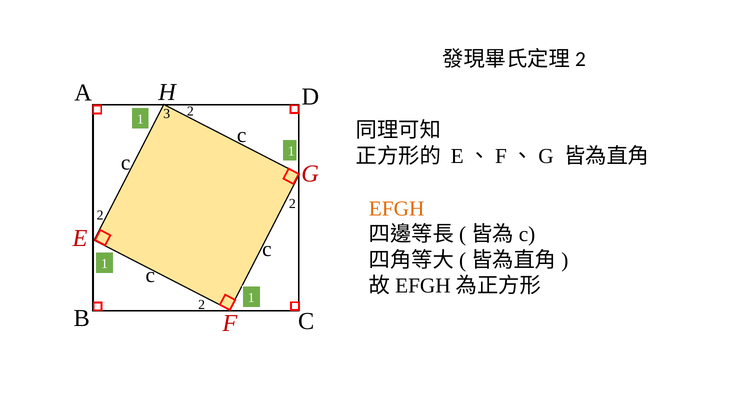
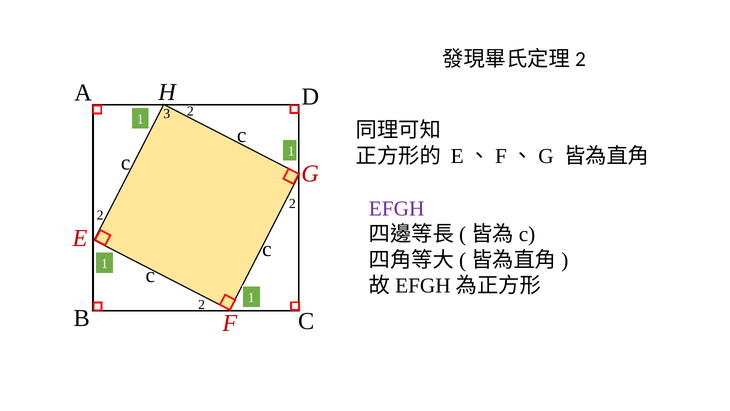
EFGH colour: orange -> purple (397, 209)
